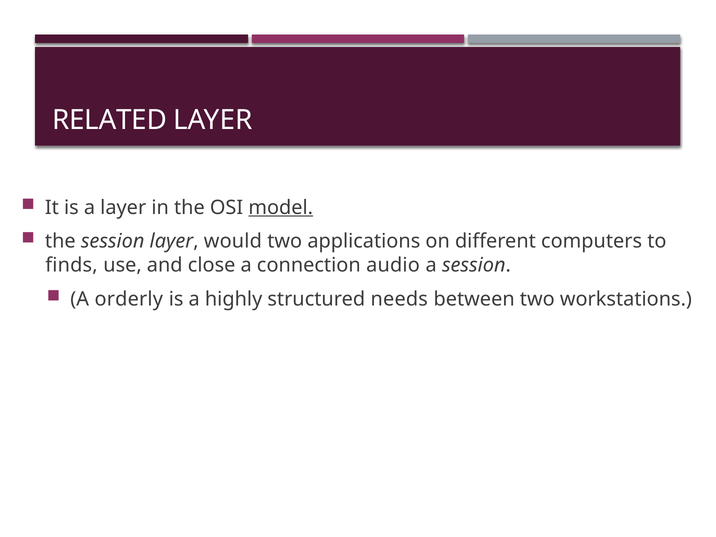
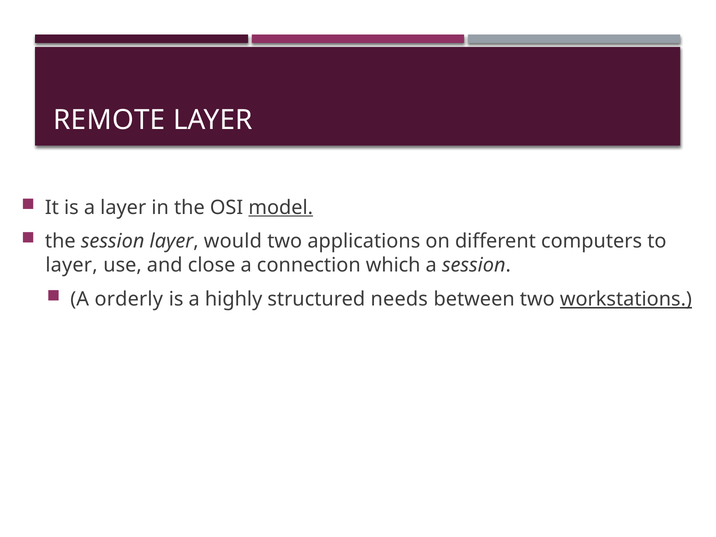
RELATED: RELATED -> REMOTE (109, 120)
finds: finds -> layer (71, 265)
audio: audio -> which (393, 265)
workstations underline: none -> present (626, 299)
